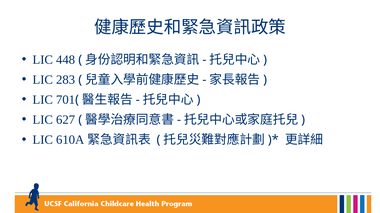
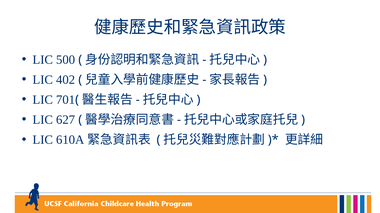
448: 448 -> 500 (66, 60)
283: 283 -> 402 (66, 80)
